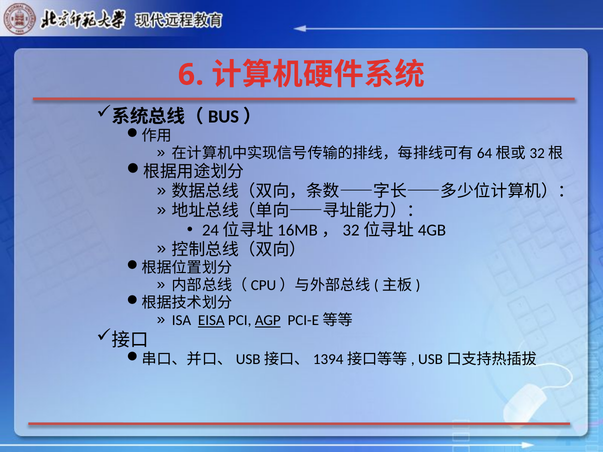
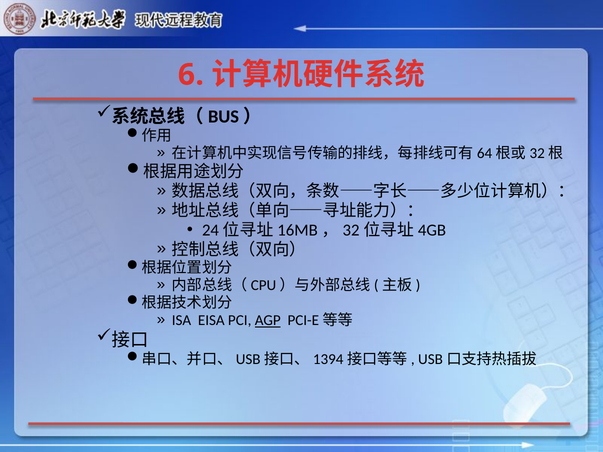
EISA underline: present -> none (211, 321)
